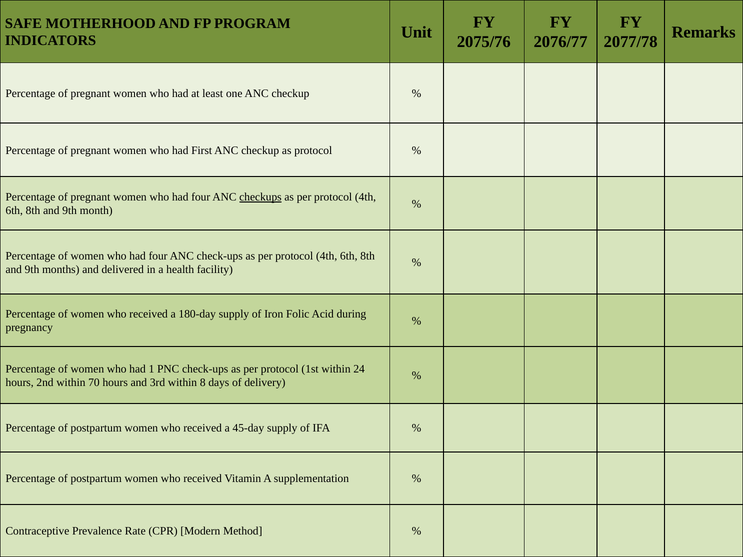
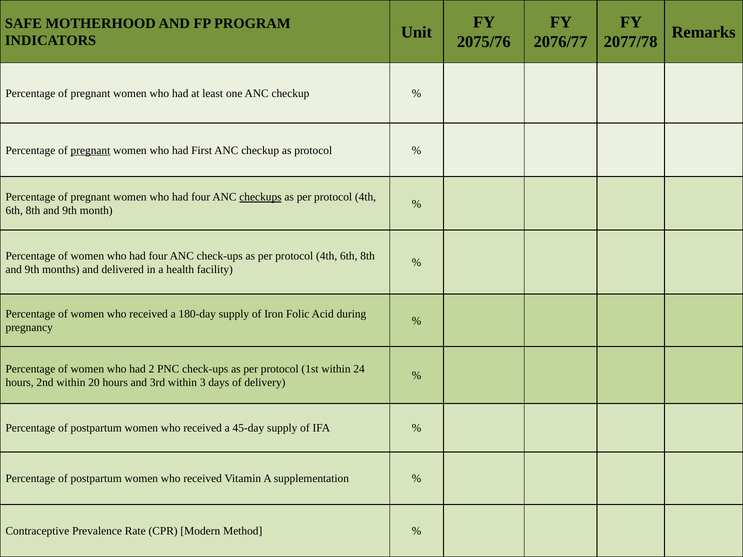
pregnant underline: none -> present (90, 150)
1: 1 -> 2 (151, 369)
70: 70 -> 20 (94, 382)
8: 8 -> 3 (203, 382)
